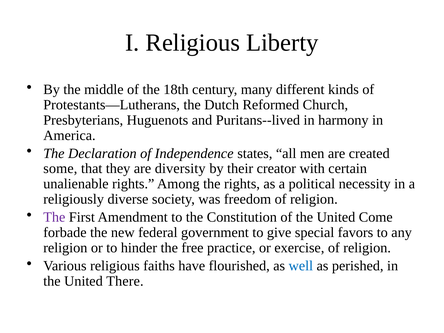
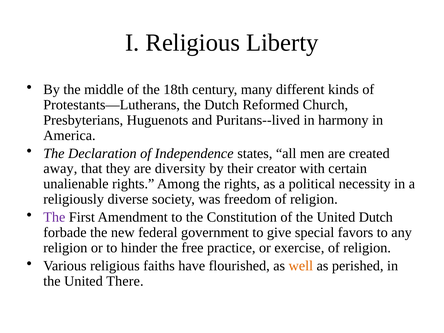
some: some -> away (60, 169)
United Come: Come -> Dutch (376, 217)
well colour: blue -> orange (301, 266)
